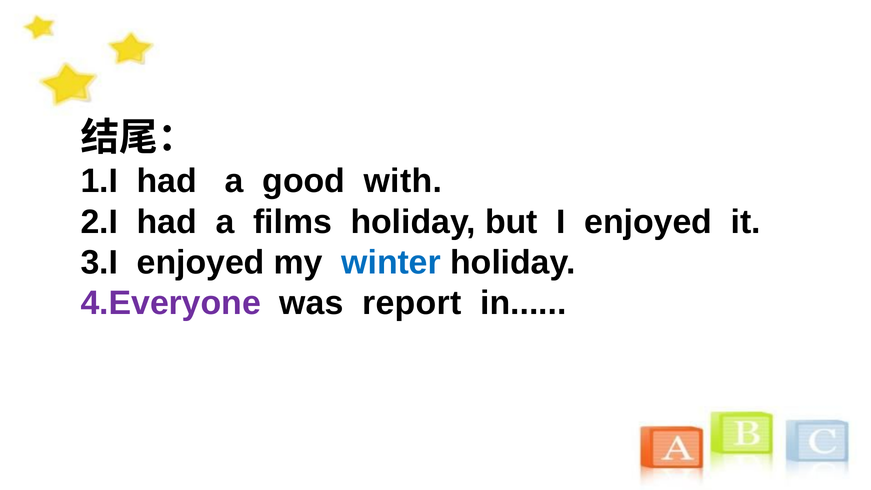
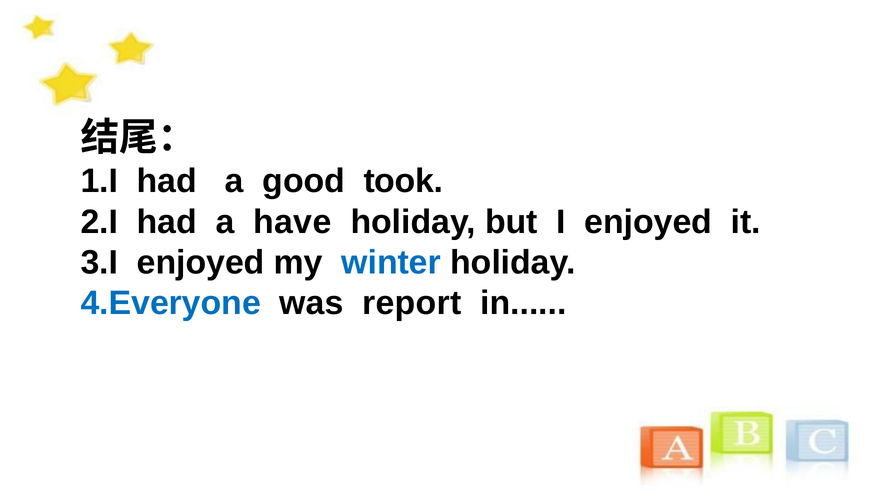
with: with -> took (403, 181)
films: films -> have (292, 222)
4.Everyone colour: purple -> blue (171, 303)
